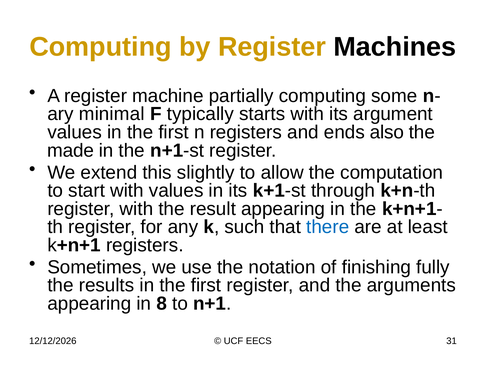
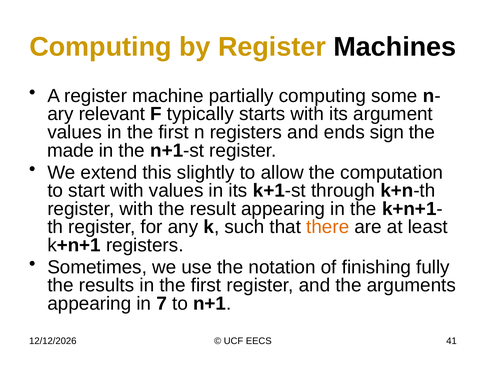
minimal: minimal -> relevant (112, 114)
also: also -> sign (387, 132)
there colour: blue -> orange (328, 227)
8: 8 -> 7 (162, 303)
31: 31 -> 41 (452, 341)
